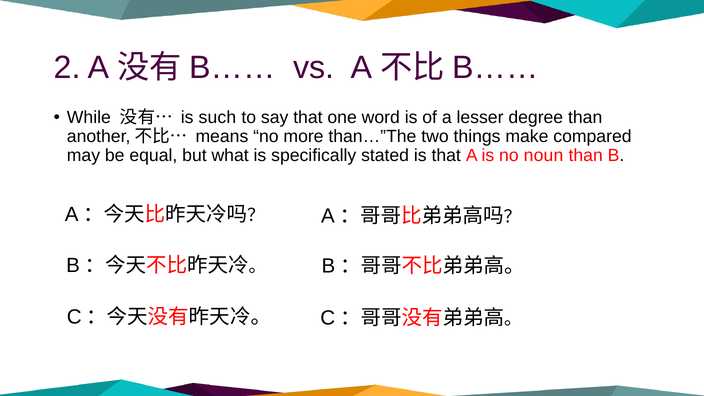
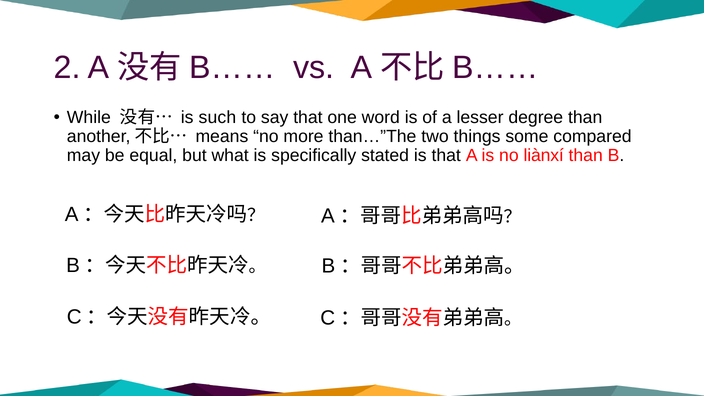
make: make -> some (527, 136)
noun: noun -> liànxí (544, 155)
